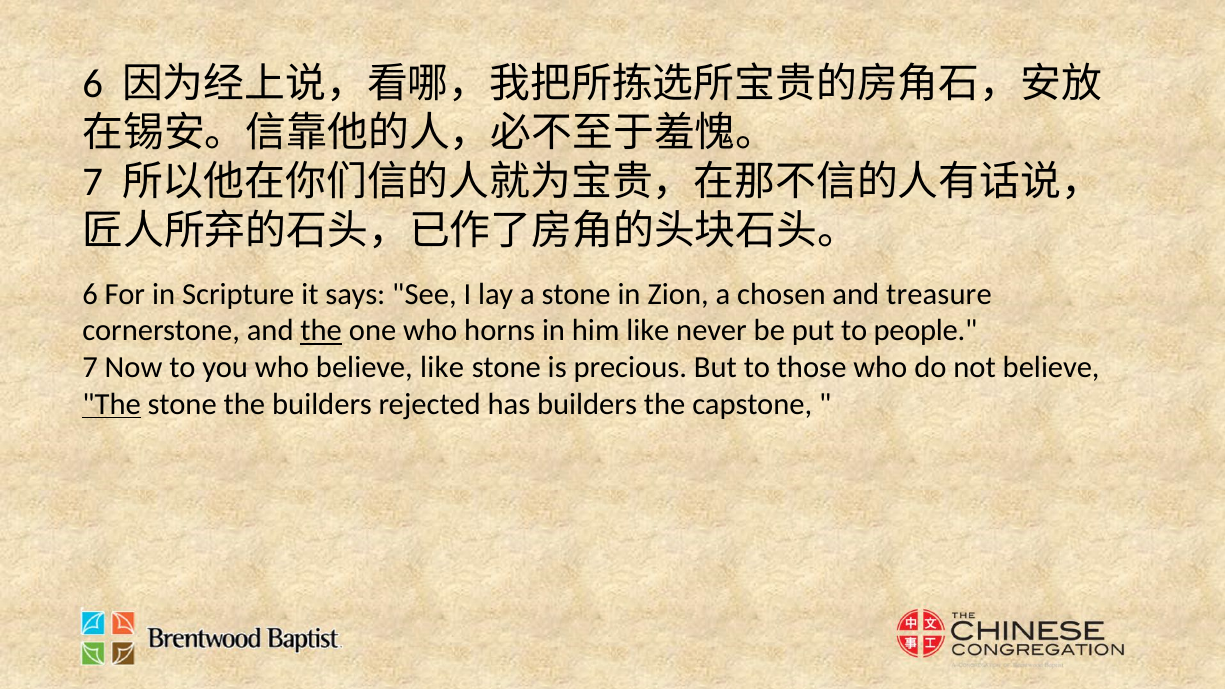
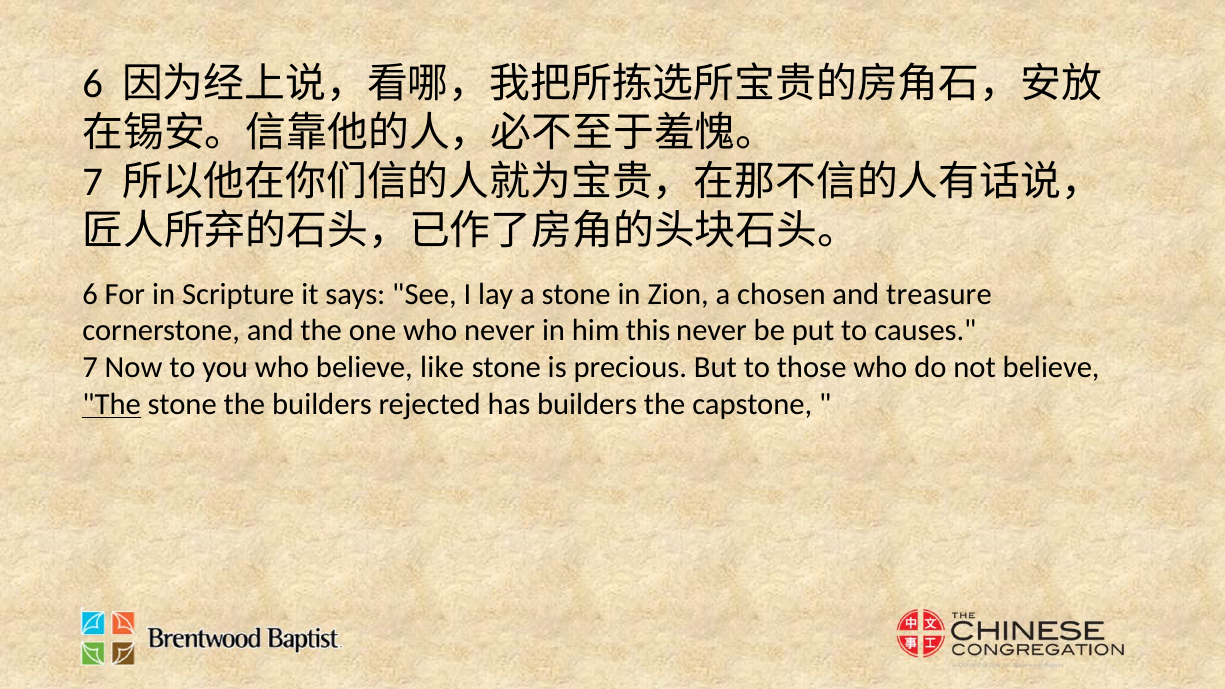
the underline: present -> none (321, 331)
who horns: horns -> never (500, 331)
him like: like -> this (648, 331)
people: people -> causes (925, 331)
